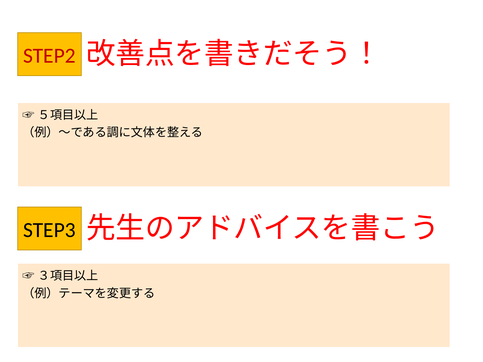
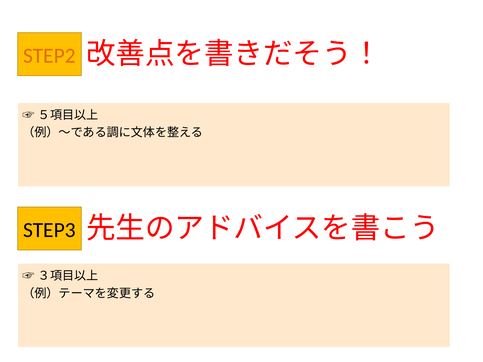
STEP2 colour: red -> orange (49, 56)
